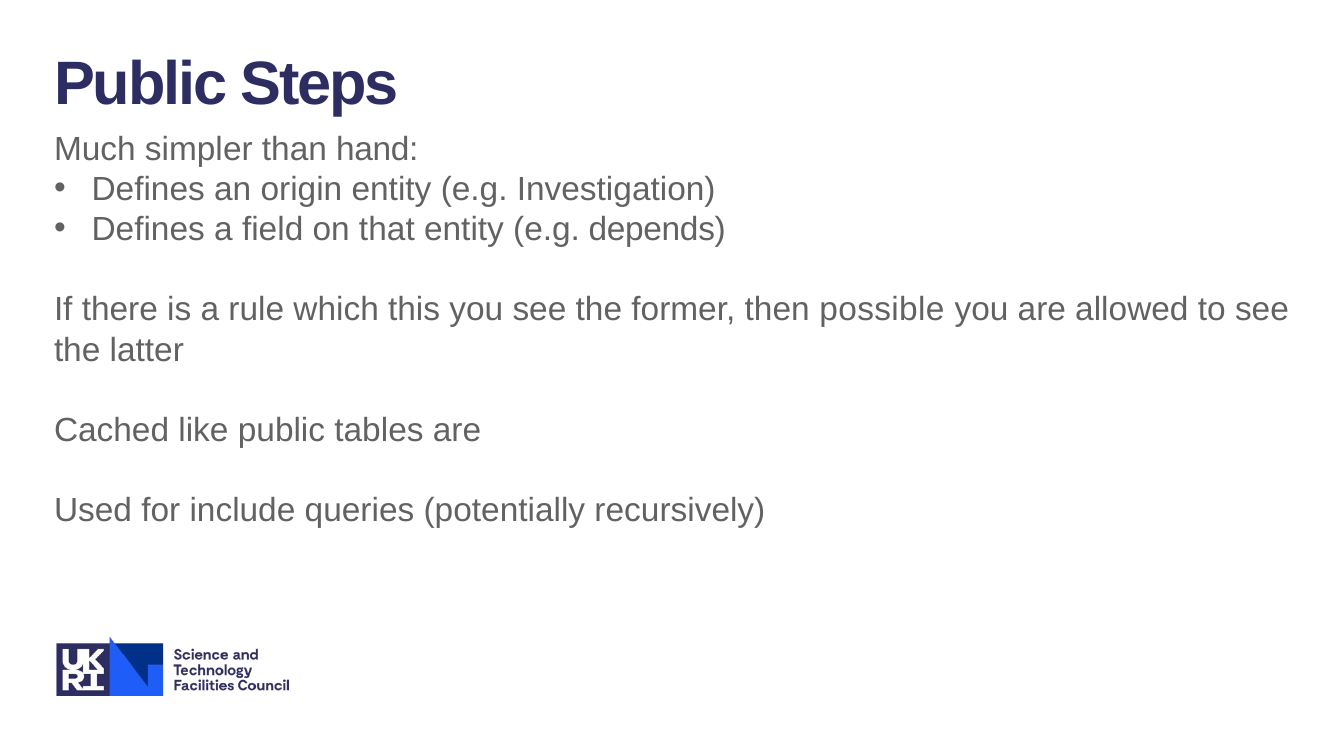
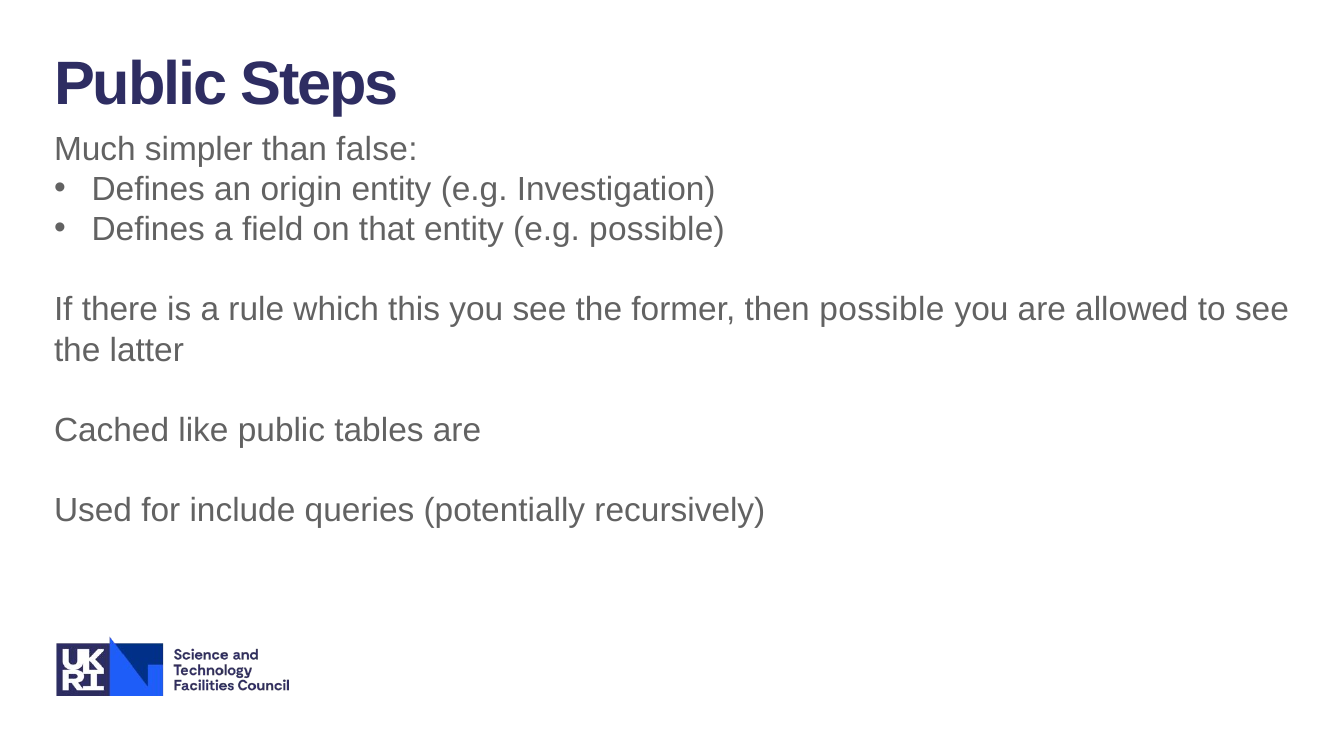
hand: hand -> false (377, 150)
e.g depends: depends -> possible (657, 230)
